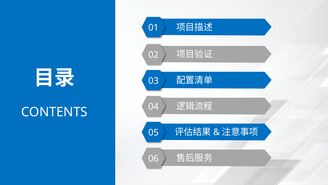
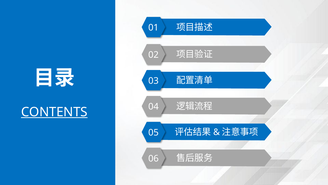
CONTENTS underline: none -> present (54, 112)
